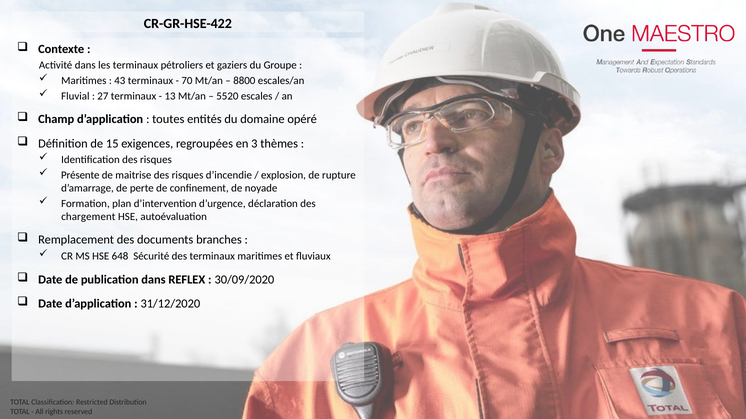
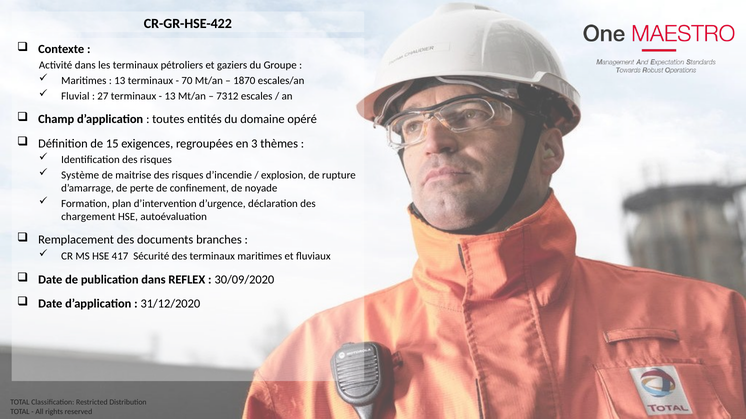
43: 43 -> 13 (120, 81)
8800: 8800 -> 1870 (244, 81)
5520: 5520 -> 7312 (227, 96)
Présente: Présente -> Système (80, 175)
648: 648 -> 417 (120, 256)
